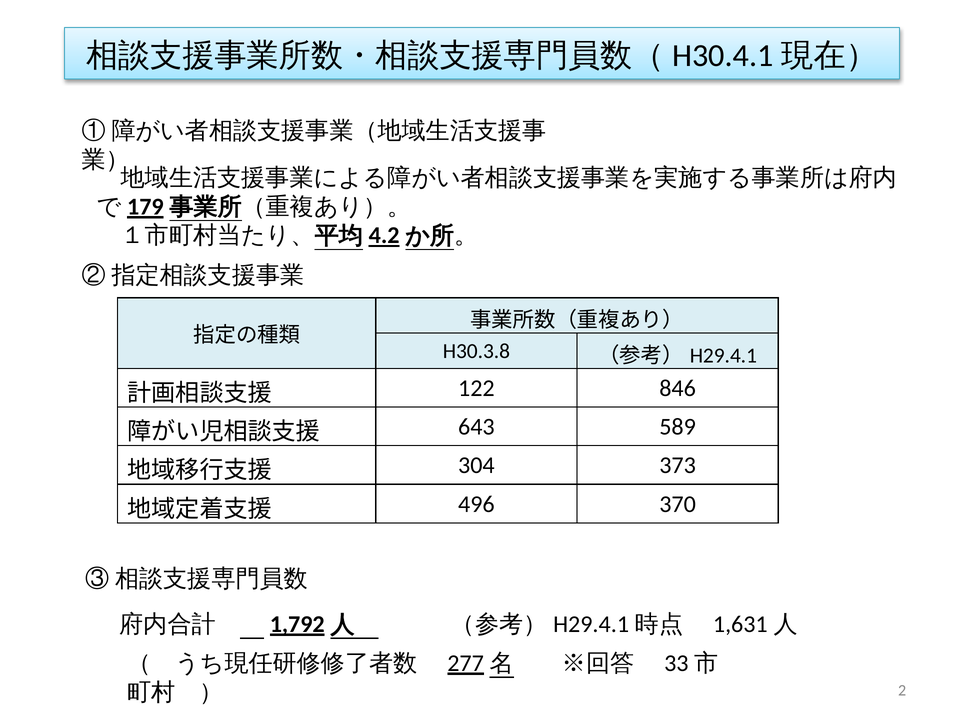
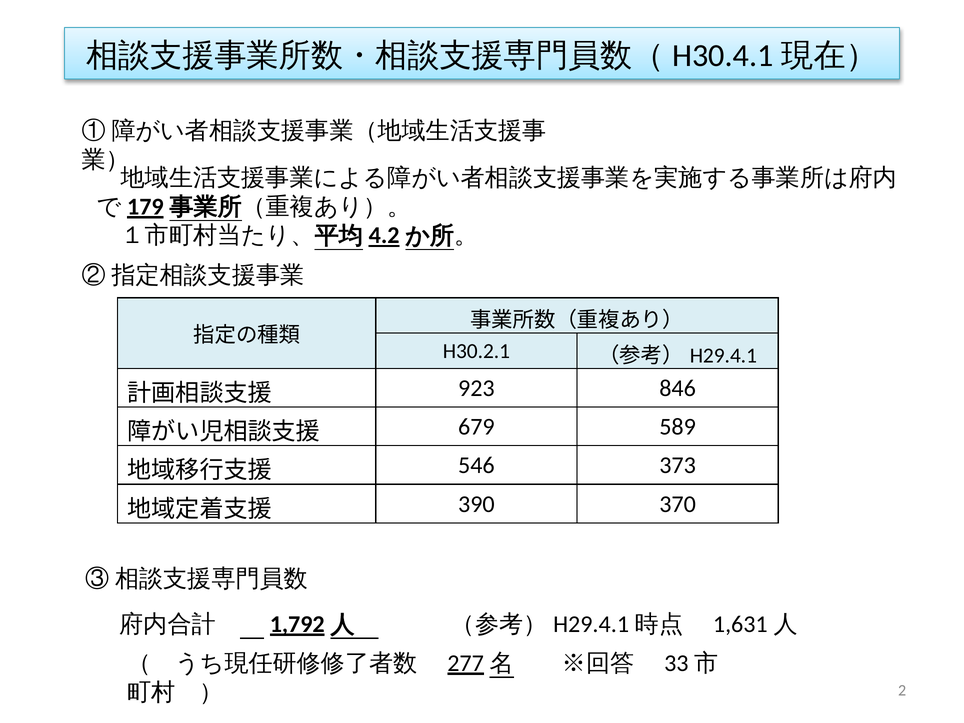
H30.3.8: H30.3.8 -> H30.2.1 (476, 351)
122: 122 -> 923 (476, 388)
643: 643 -> 679 (476, 427)
304: 304 -> 546 (476, 466)
496: 496 -> 390 (476, 504)
